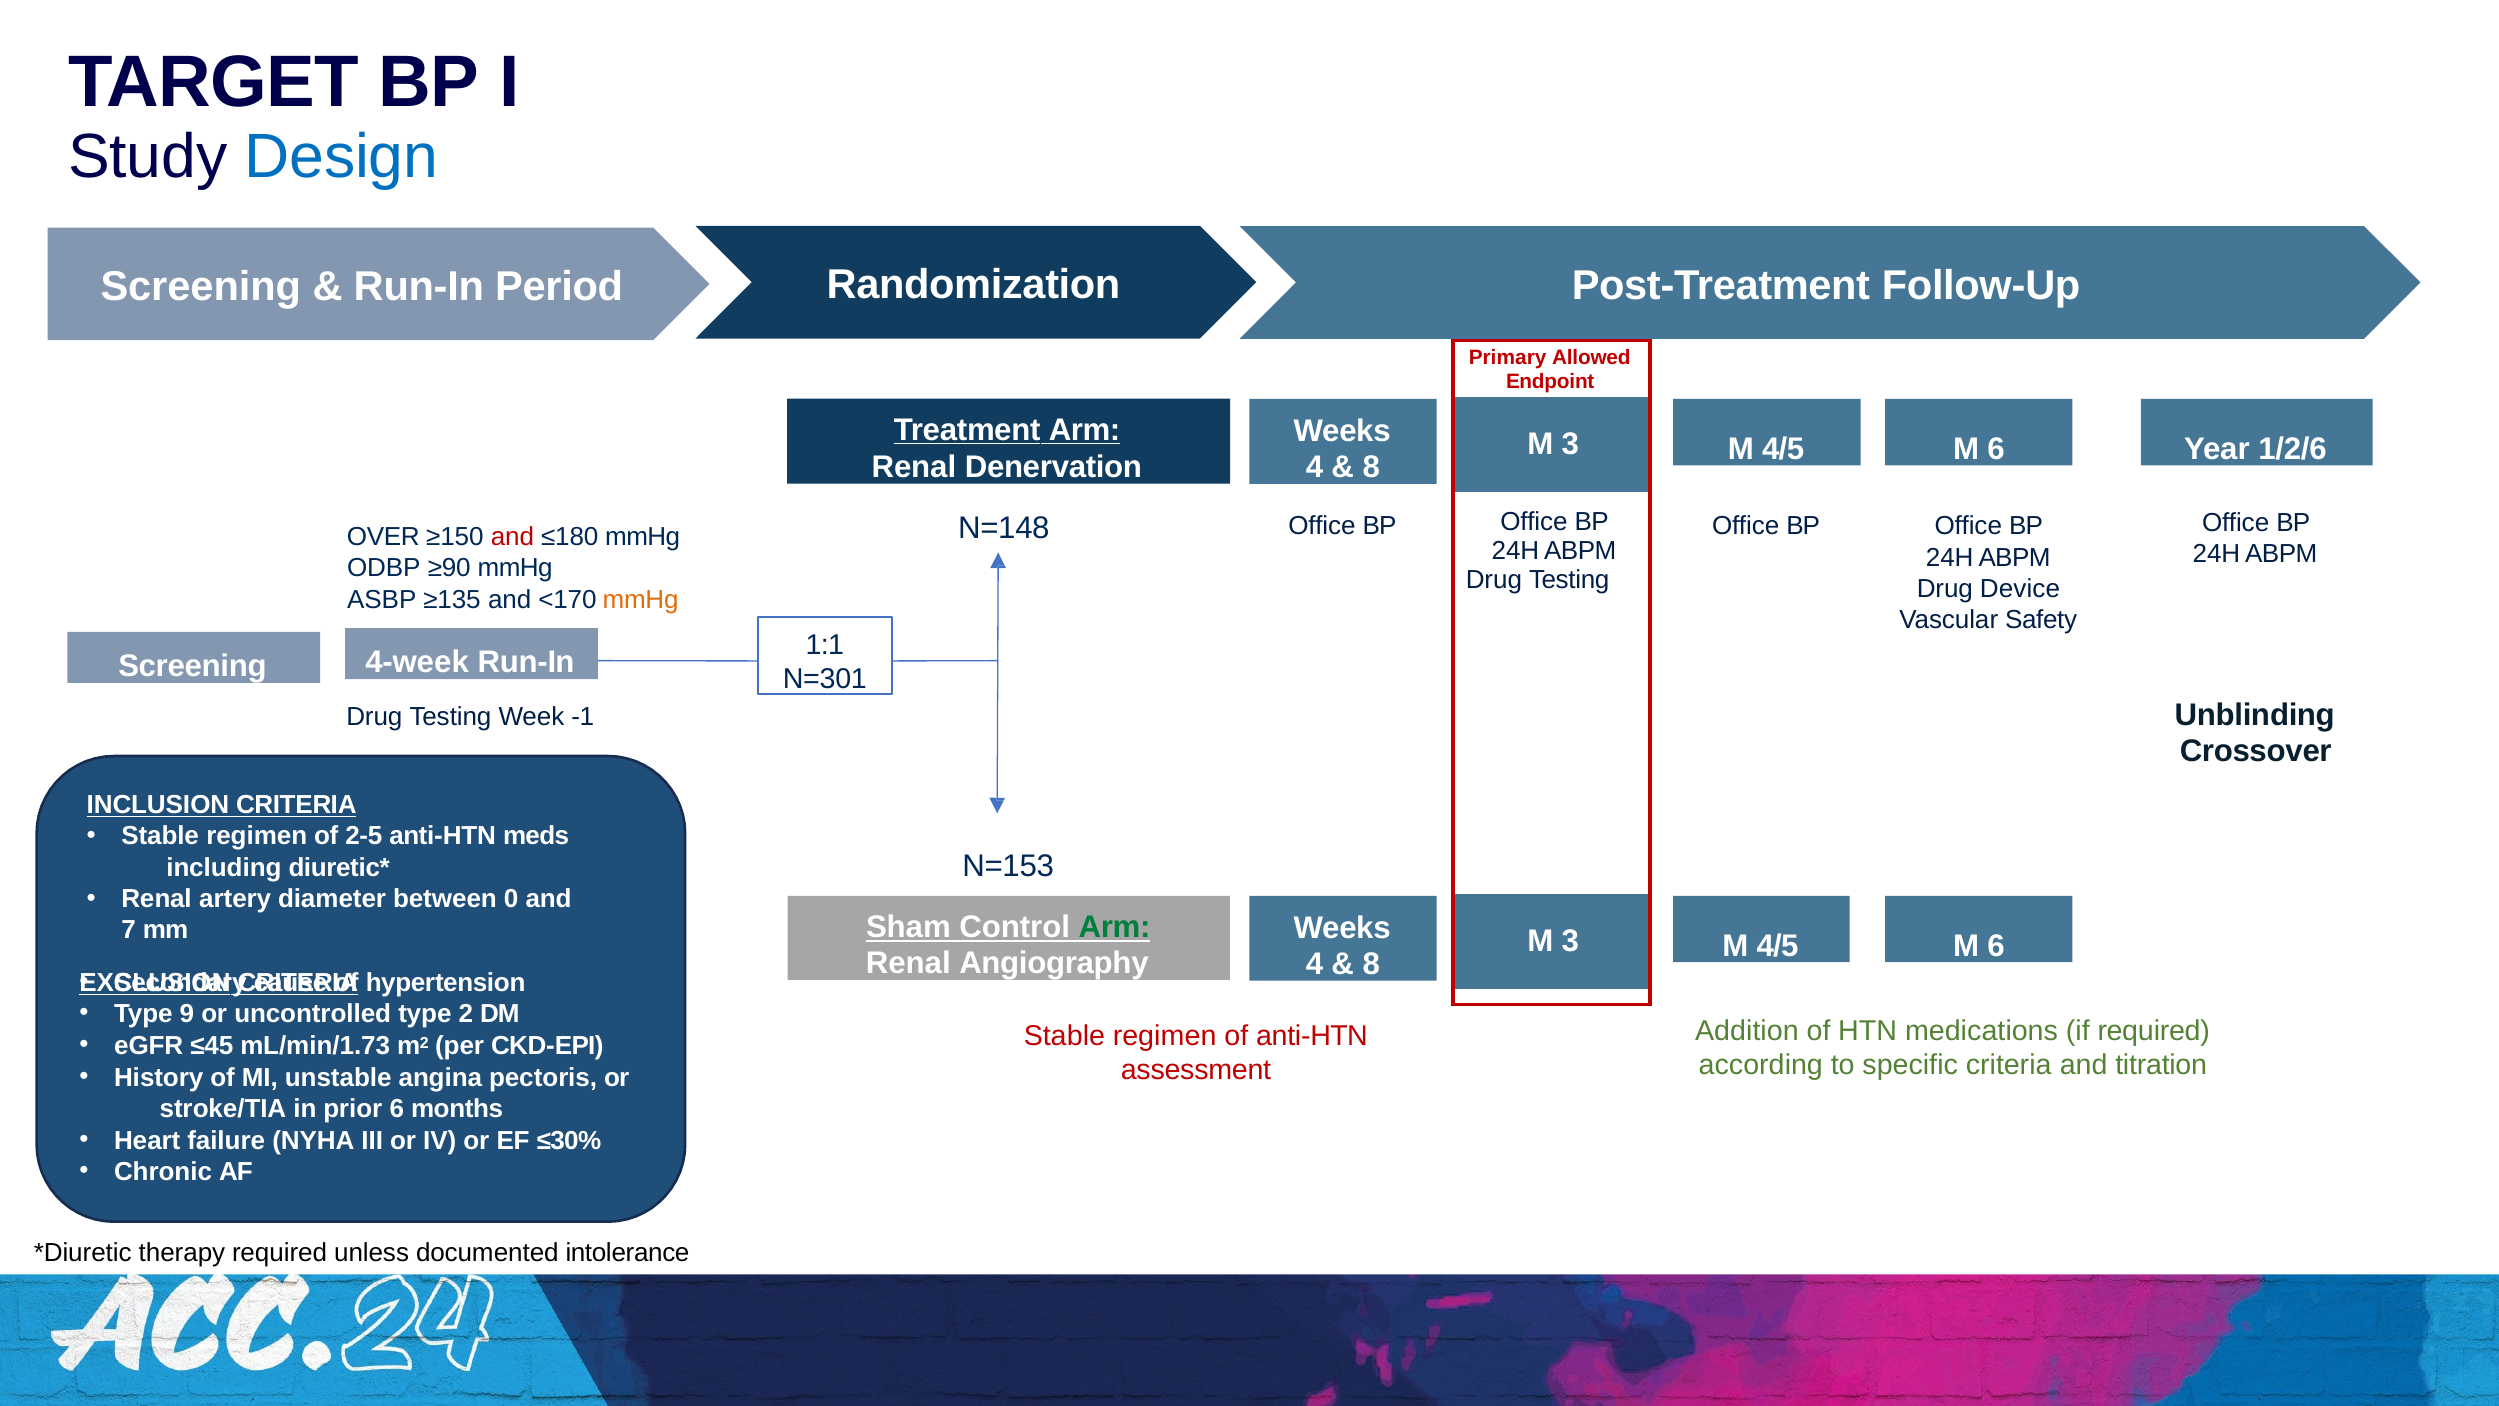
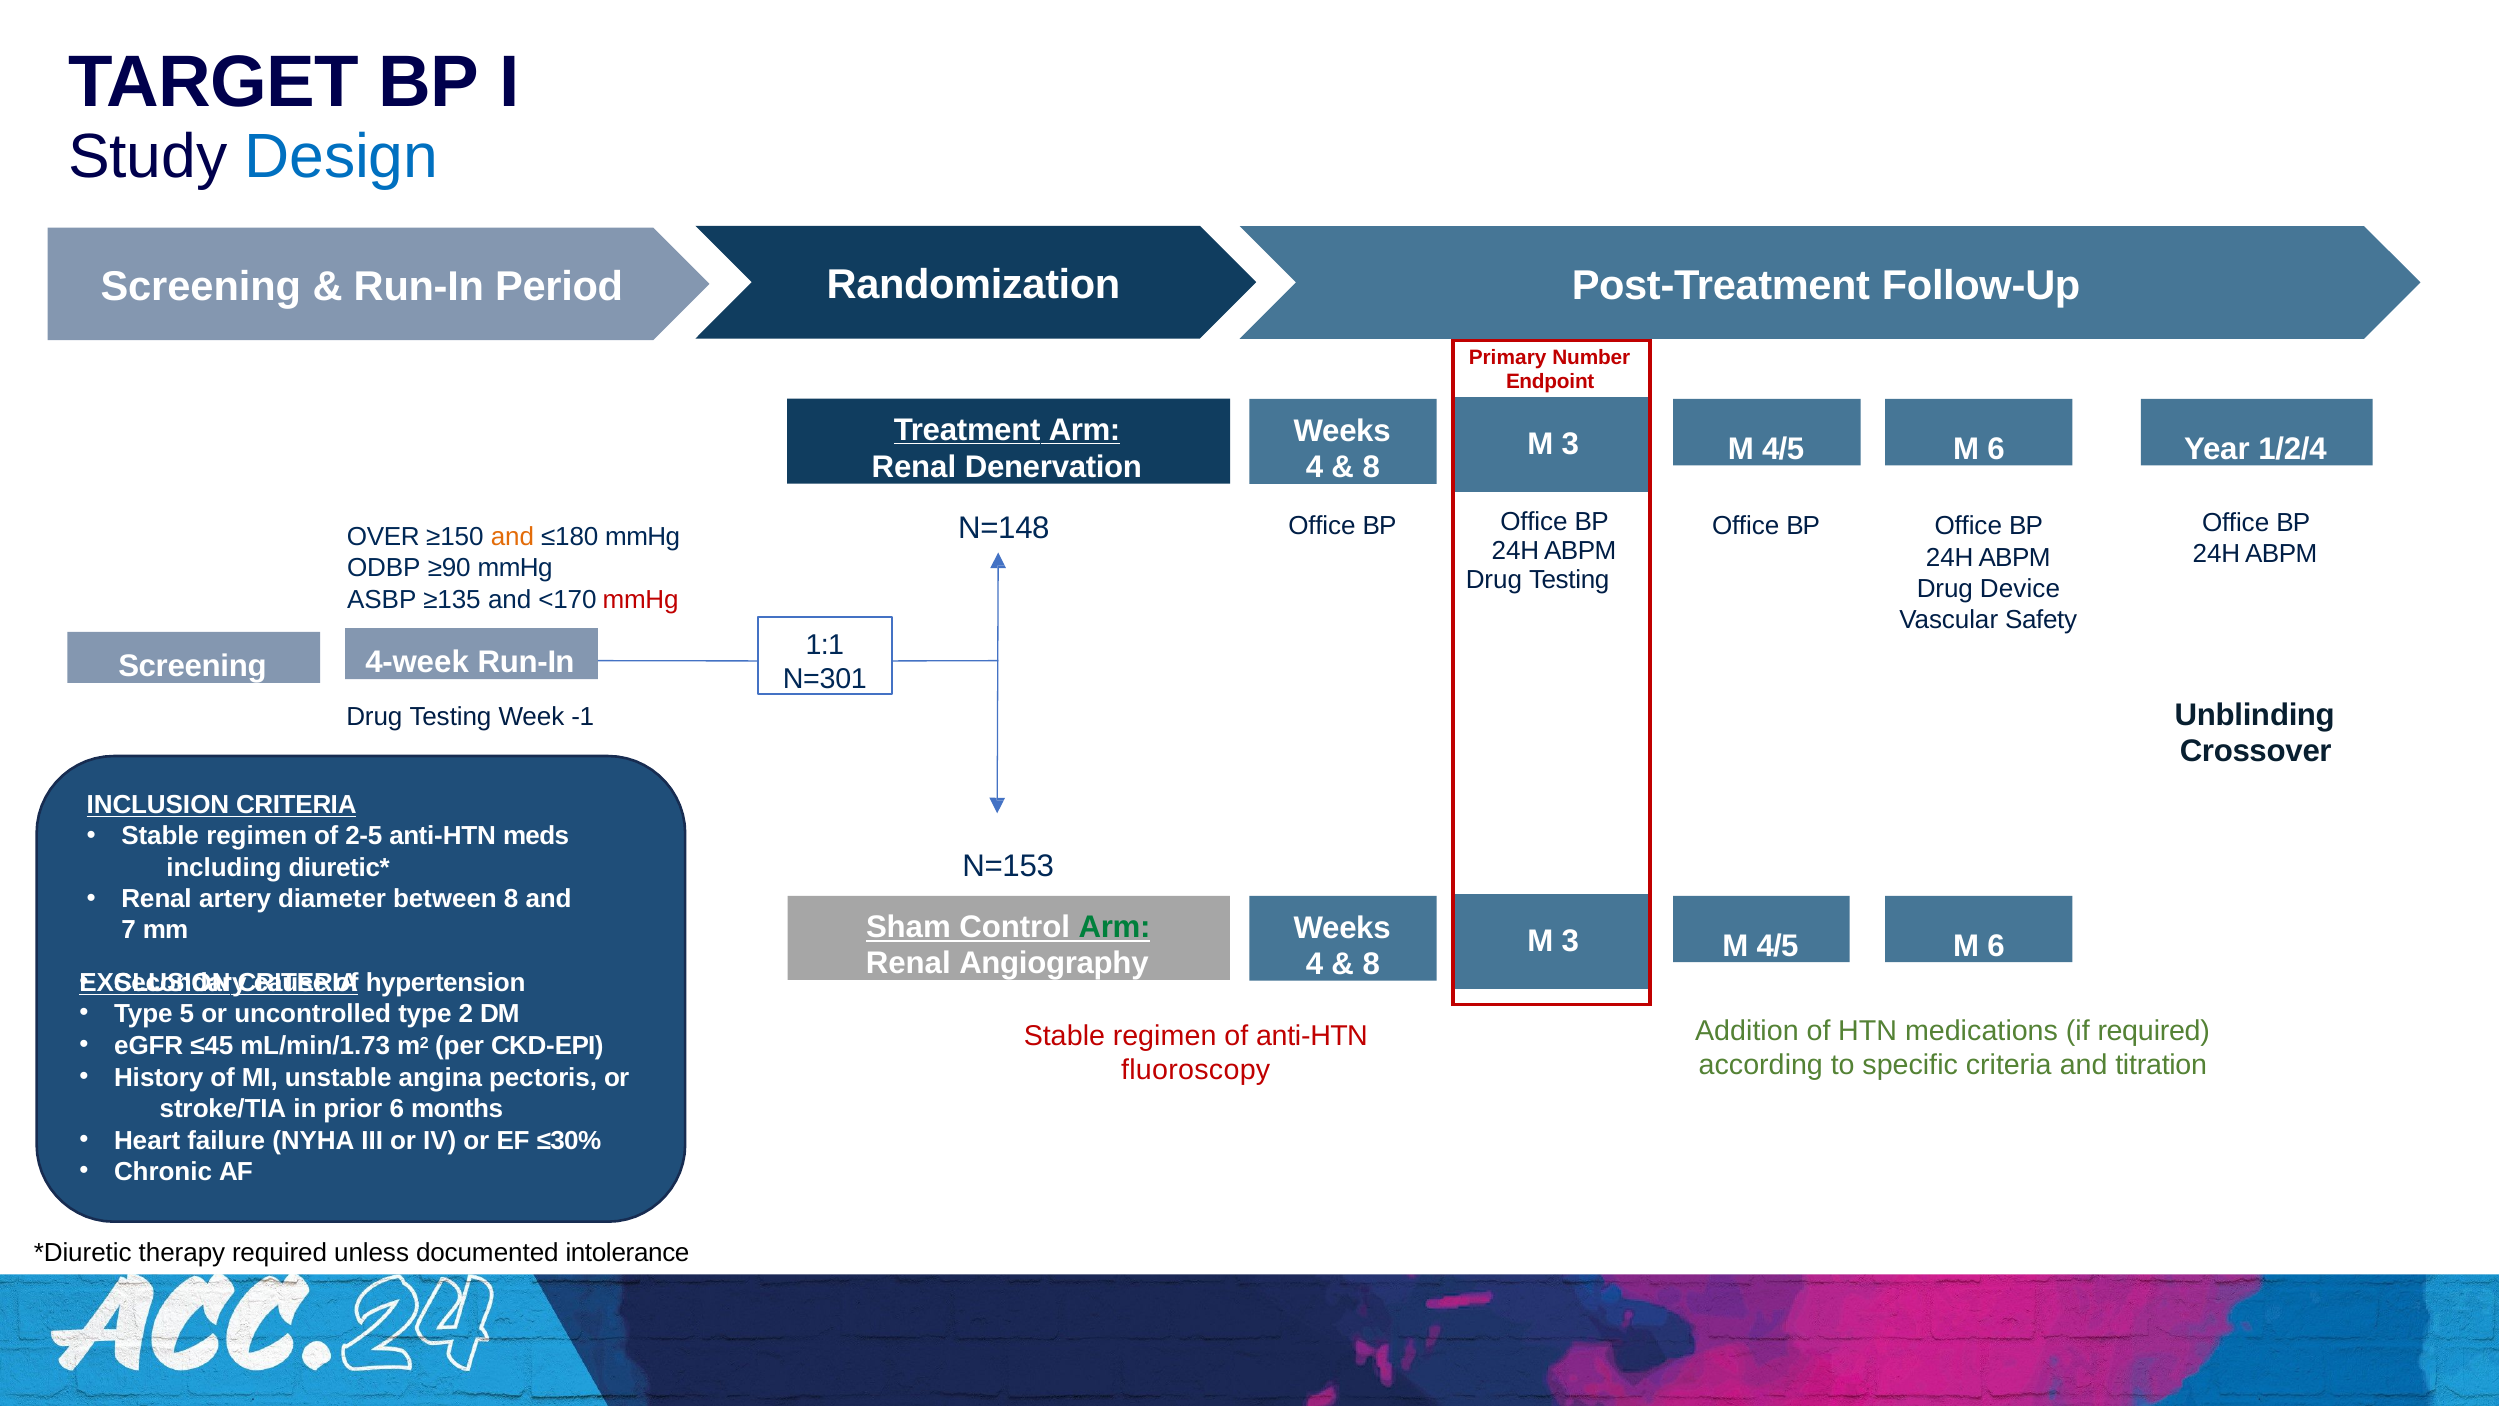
Allowed: Allowed -> Number (1591, 358)
1/2/6: 1/2/6 -> 1/2/4 (2293, 449)
and colour: red -> orange (512, 537)
mmHg colour: orange -> red (641, 599)
between 0: 0 -> 8 (511, 899)
9: 9 -> 5 (187, 1014)
assessment: assessment -> fluoroscopy (1196, 1070)
